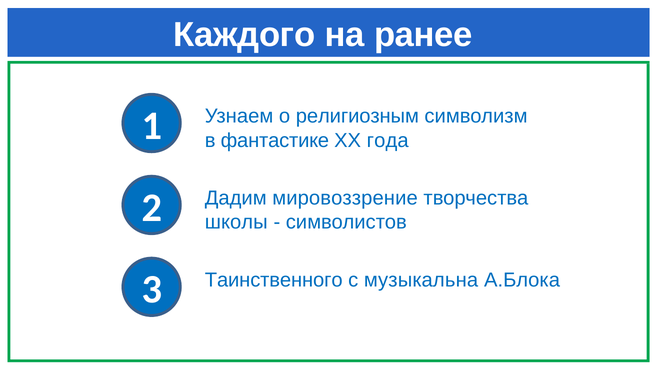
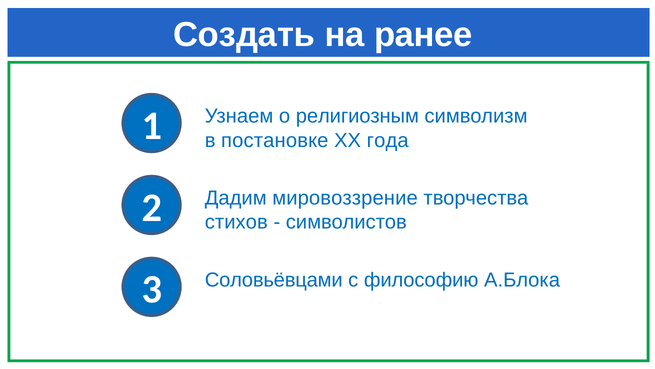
Каждого: Каждого -> Создать (244, 35)
фантастике: фантастике -> постановке (275, 140)
школы: школы -> стихов (236, 222)
Таинственного: Таинственного -> Соловьёвцами (274, 280)
музыкальна: музыкальна -> философию (421, 280)
